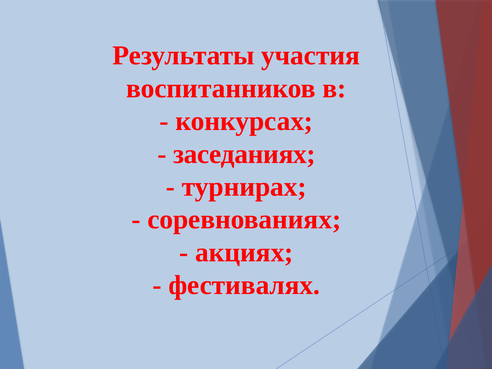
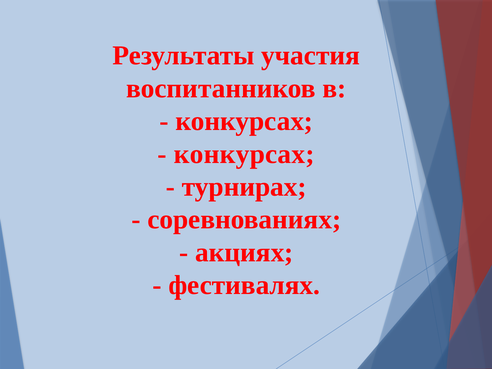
заседаниях: заседаниях -> конкурсах (244, 154)
